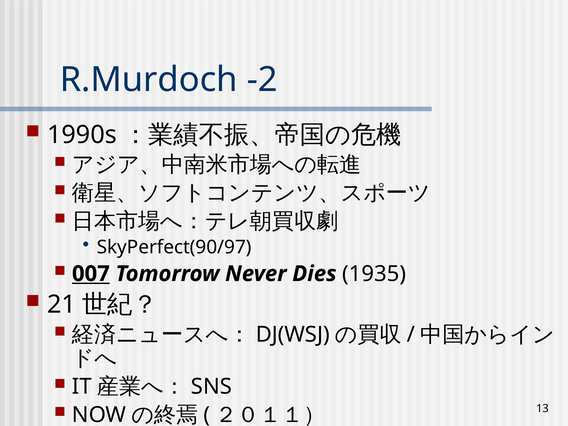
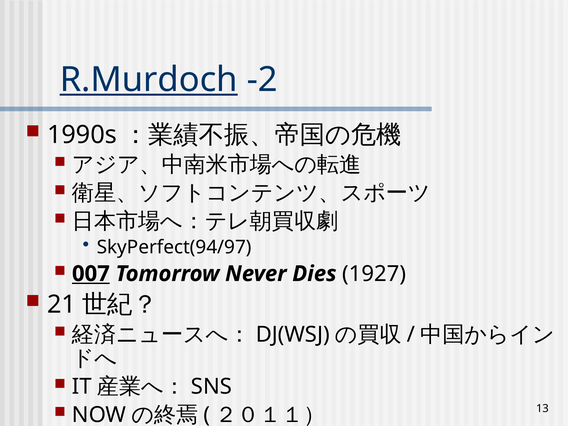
R.Murdoch underline: none -> present (149, 80)
SkyPerfect(90/97: SkyPerfect(90/97 -> SkyPerfect(94/97 (174, 247)
1935: 1935 -> 1927 (374, 274)
